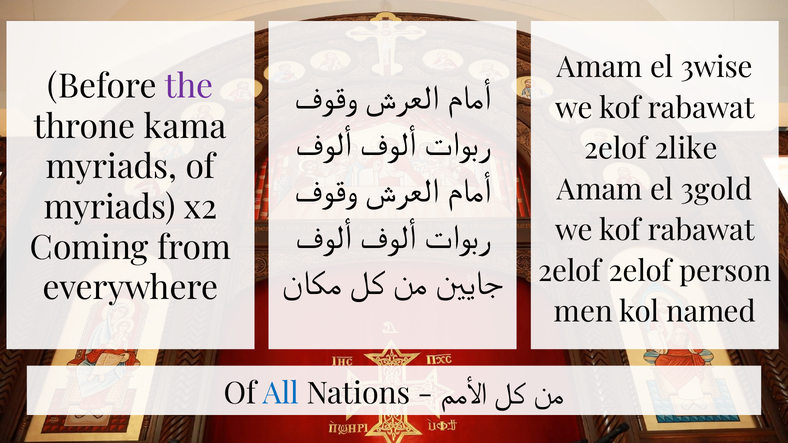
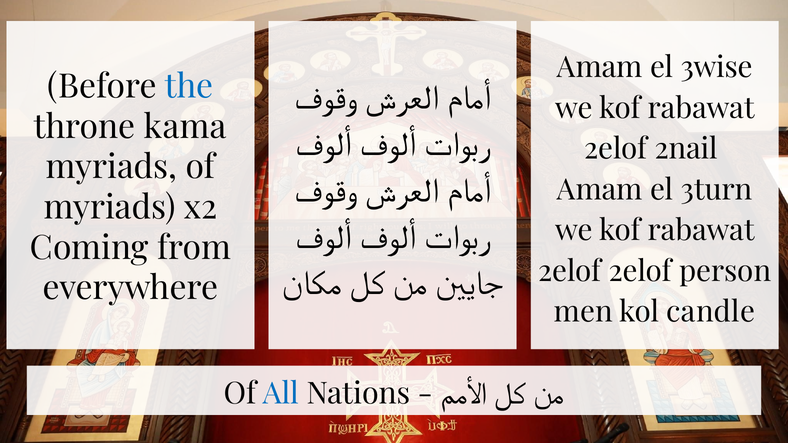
the colour: purple -> blue (189, 87)
2like: 2like -> 2nail (686, 149)
3gold: 3gold -> 3turn (717, 190)
named: named -> candle (711, 312)
